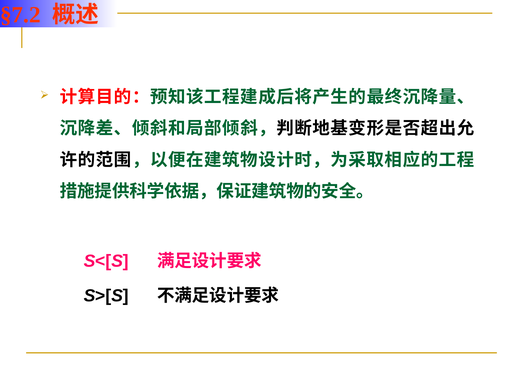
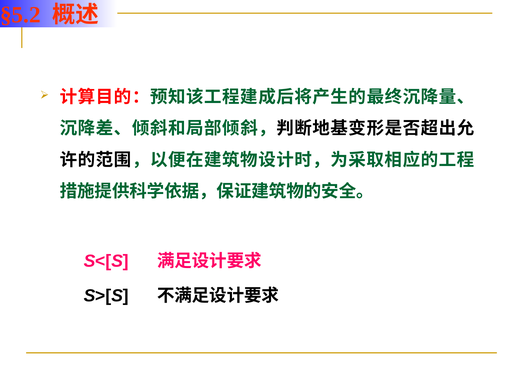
§7.2: §7.2 -> §5.2 (20, 15)
